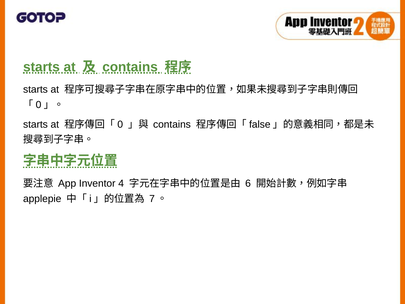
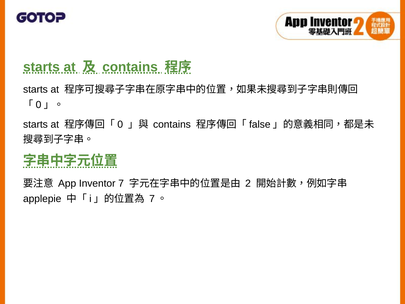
4: 4 -> 7 (121, 183)
6: 6 -> 2 (248, 183)
